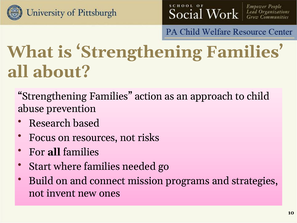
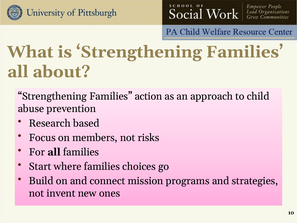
resources: resources -> members (95, 137)
needed: needed -> choices (139, 166)
